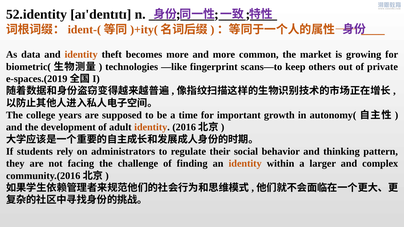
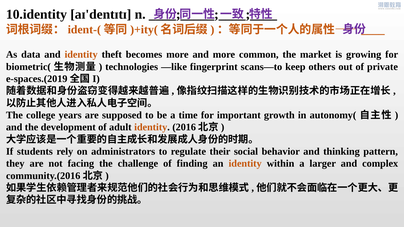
52.identity: 52.identity -> 10.identity (37, 15)
